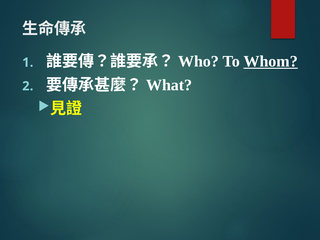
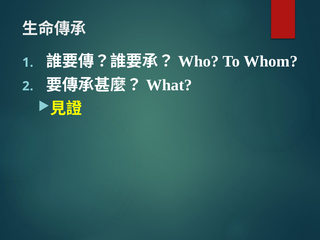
Whom underline: present -> none (271, 61)
